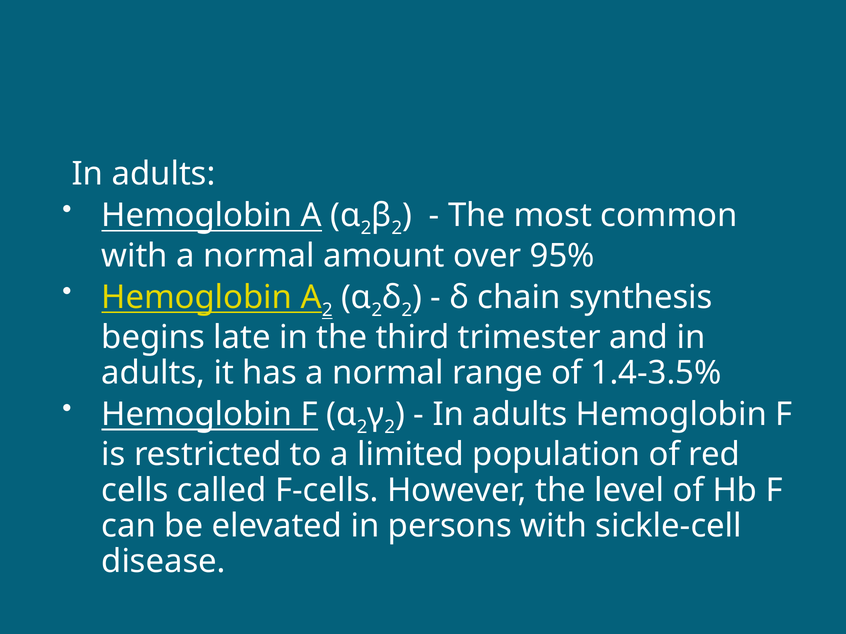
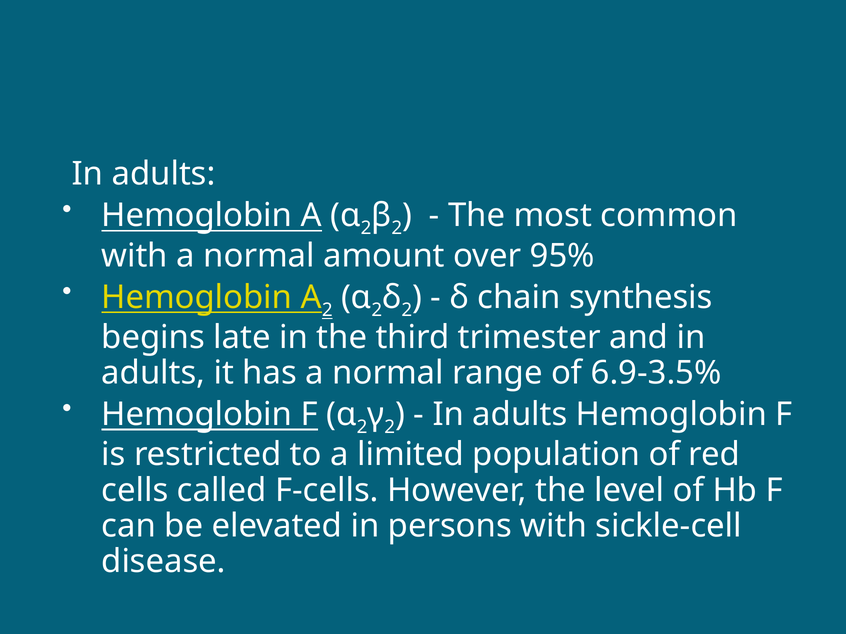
1.4-3.5%: 1.4-3.5% -> 6.9-3.5% (656, 373)
